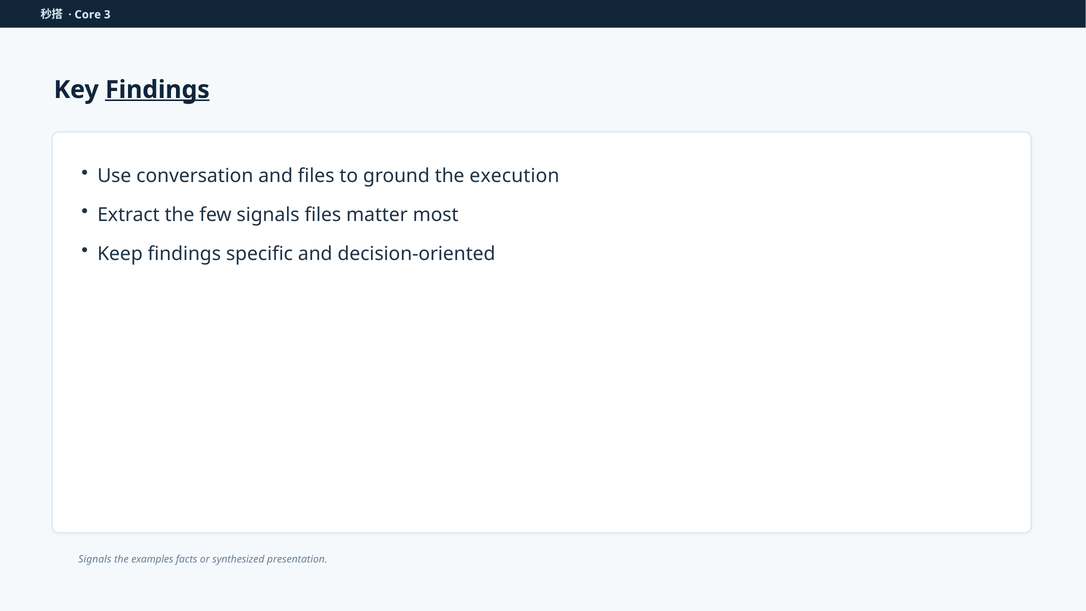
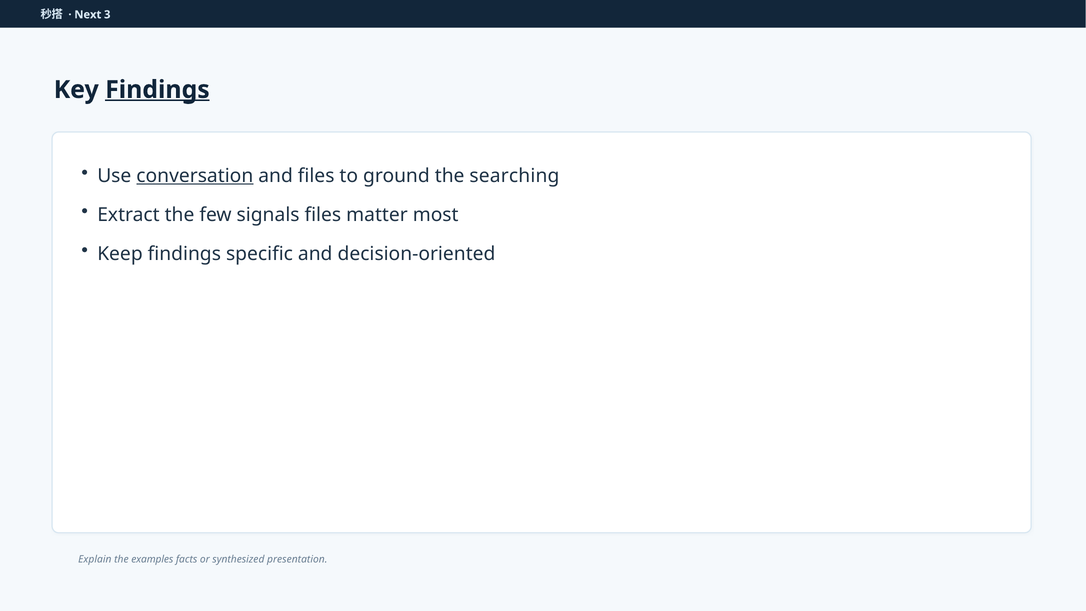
Core: Core -> Next (88, 15)
conversation underline: none -> present (195, 176)
execution: execution -> searching (514, 176)
Signals: Signals -> Explain (95, 559)
